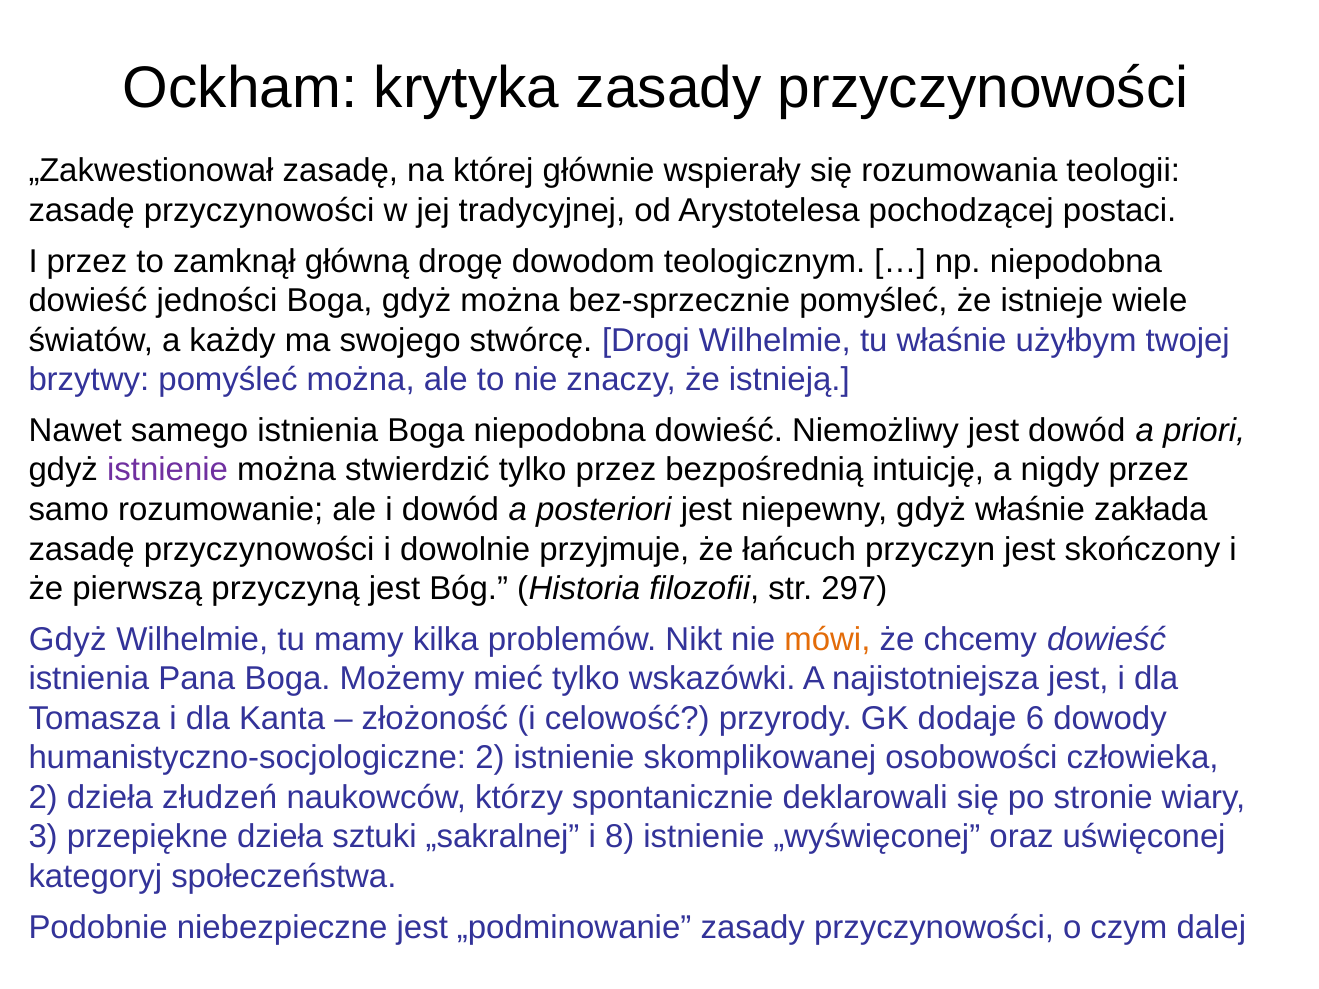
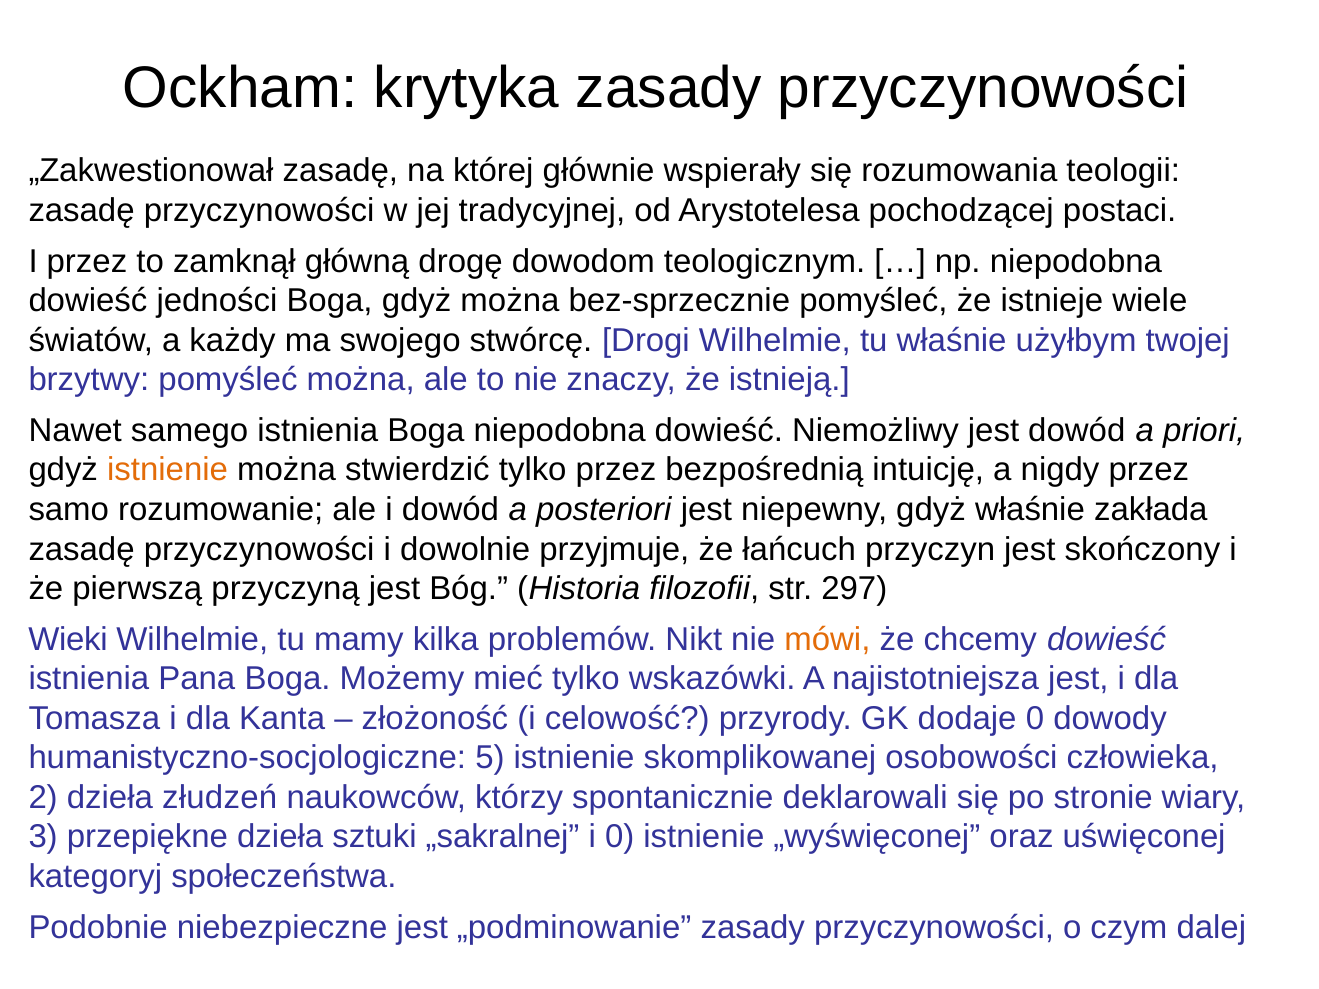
istnienie colour: purple -> orange (168, 470)
Gdyż: Gdyż -> Wieki (68, 639)
dodaje 6: 6 -> 0 (1035, 719)
humanistyczno-socjologiczne 2: 2 -> 5 (490, 758)
i 8: 8 -> 0 (620, 837)
